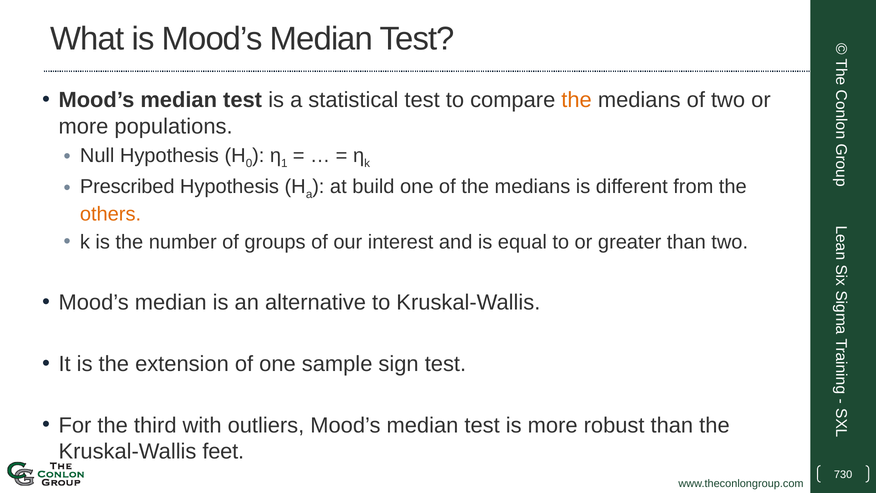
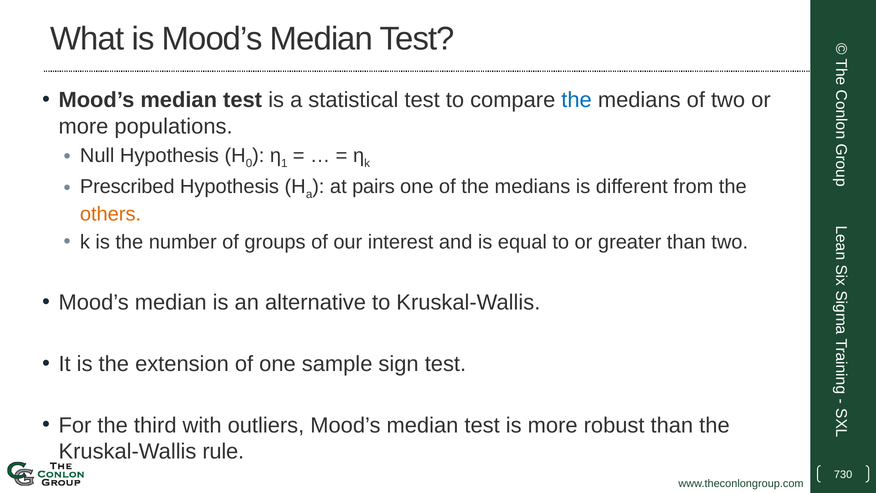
the colour: orange -> blue (577, 100)
build: build -> pairs (373, 187)
feet: feet -> rule (223, 451)
